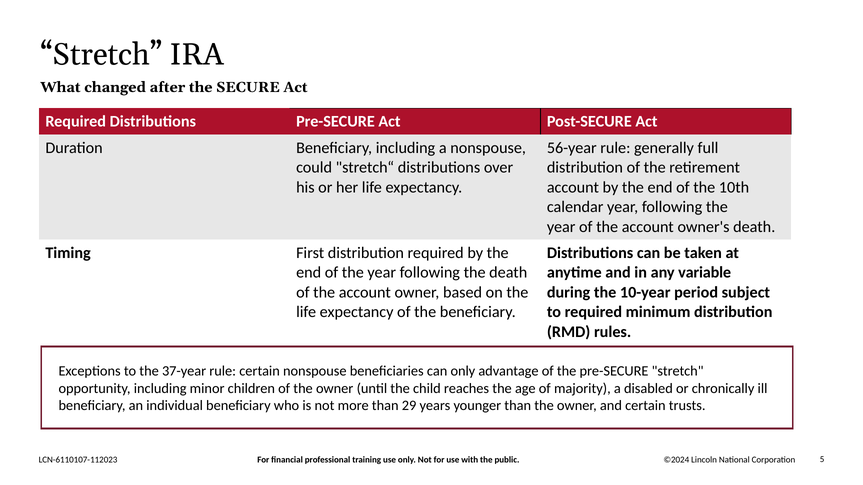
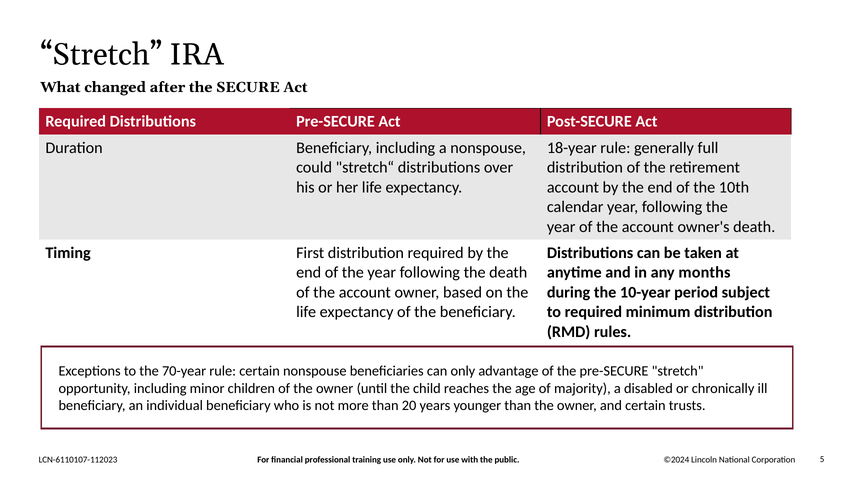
56-year: 56-year -> 18-year (572, 148)
variable: variable -> months (704, 273)
37-year: 37-year -> 70-year (184, 371)
29: 29 -> 20 (409, 406)
